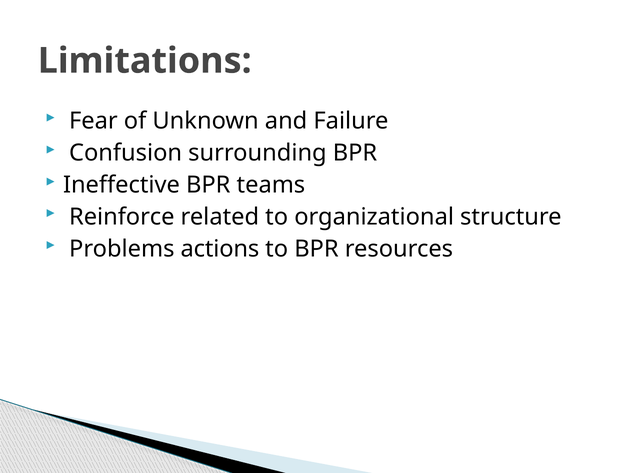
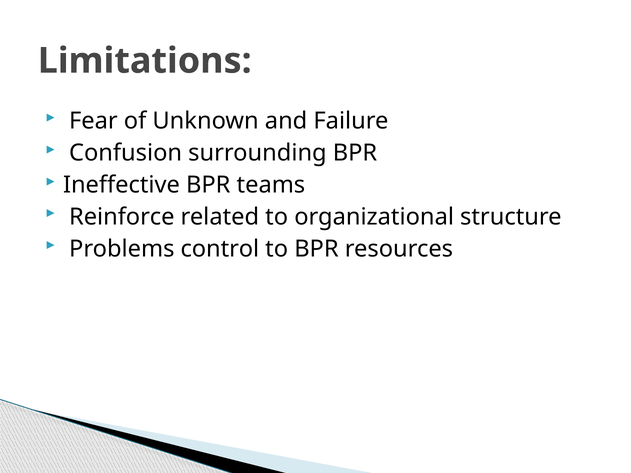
actions: actions -> control (220, 249)
